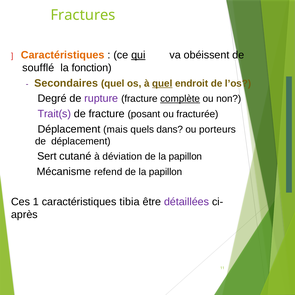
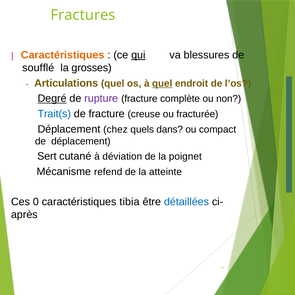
obéissent: obéissent -> blessures (207, 55)
fonction: fonction -> grosses (92, 68)
Secondaires: Secondaires -> Articulations (66, 83)
Degré underline: none -> present (52, 98)
complète underline: present -> none (180, 99)
Trait(s colour: purple -> blue (54, 114)
posant: posant -> creuse (144, 114)
mais: mais -> chez (116, 129)
porteurs: porteurs -> compact (218, 129)
papillon: papillon -> poignet (185, 157)
papillon: papillon -> atteinte (166, 172)
1: 1 -> 0 (36, 202)
détaillées colour: purple -> blue (187, 202)
